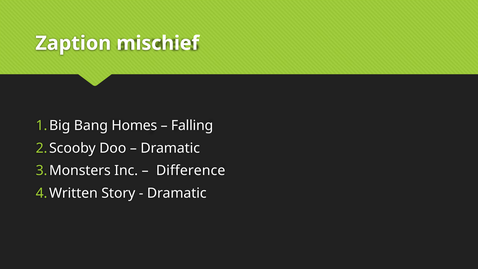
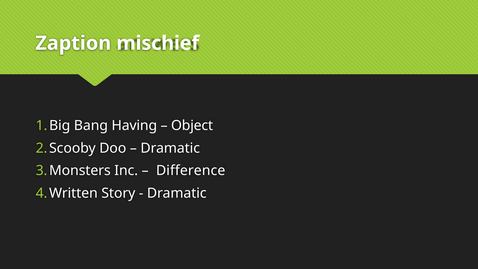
Homes: Homes -> Having (134, 126)
Falling: Falling -> Object (192, 126)
